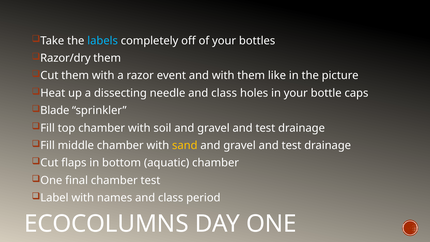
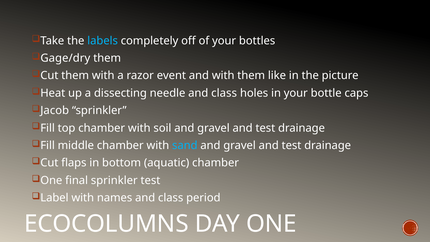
Razor/dry: Razor/dry -> Gage/dry (65, 58)
Blade: Blade -> Jacob (55, 110)
sand colour: yellow -> light blue (185, 145)
final chamber: chamber -> sprinkler (114, 180)
